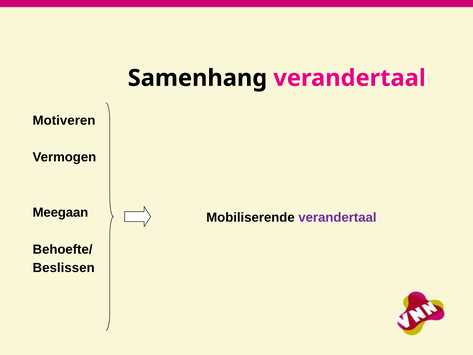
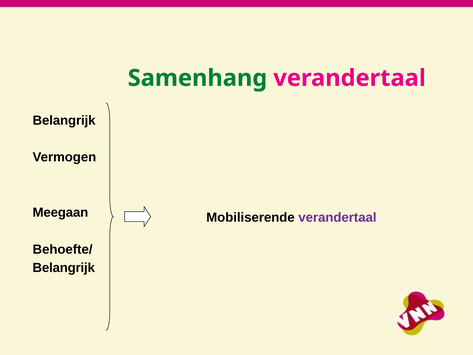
Samenhang colour: black -> green (197, 78)
Motiveren: Motiveren -> Belangrijk (64, 120)
Beslissen: Beslissen -> Belangrijk (64, 268)
